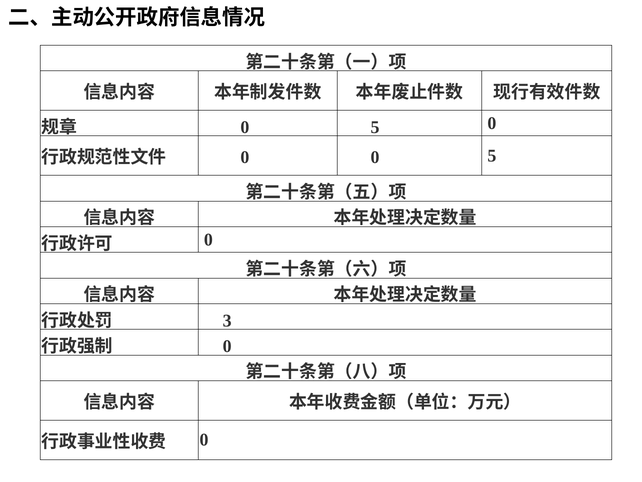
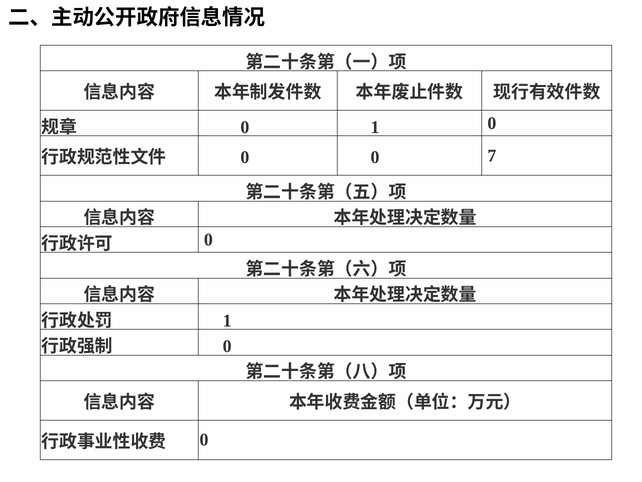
5: 5 -> 1 (375, 127)
0 0 5: 5 -> 7 (492, 156)
3: 3 -> 1 (227, 320)
